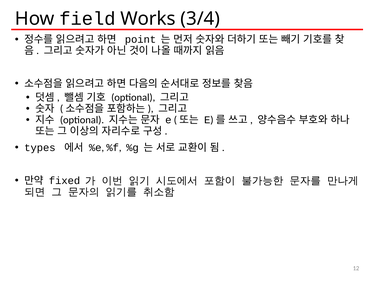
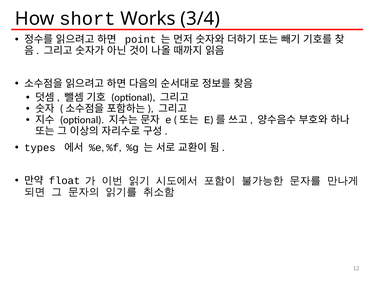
field: field -> short (87, 19)
fixed: fixed -> float (65, 181)
